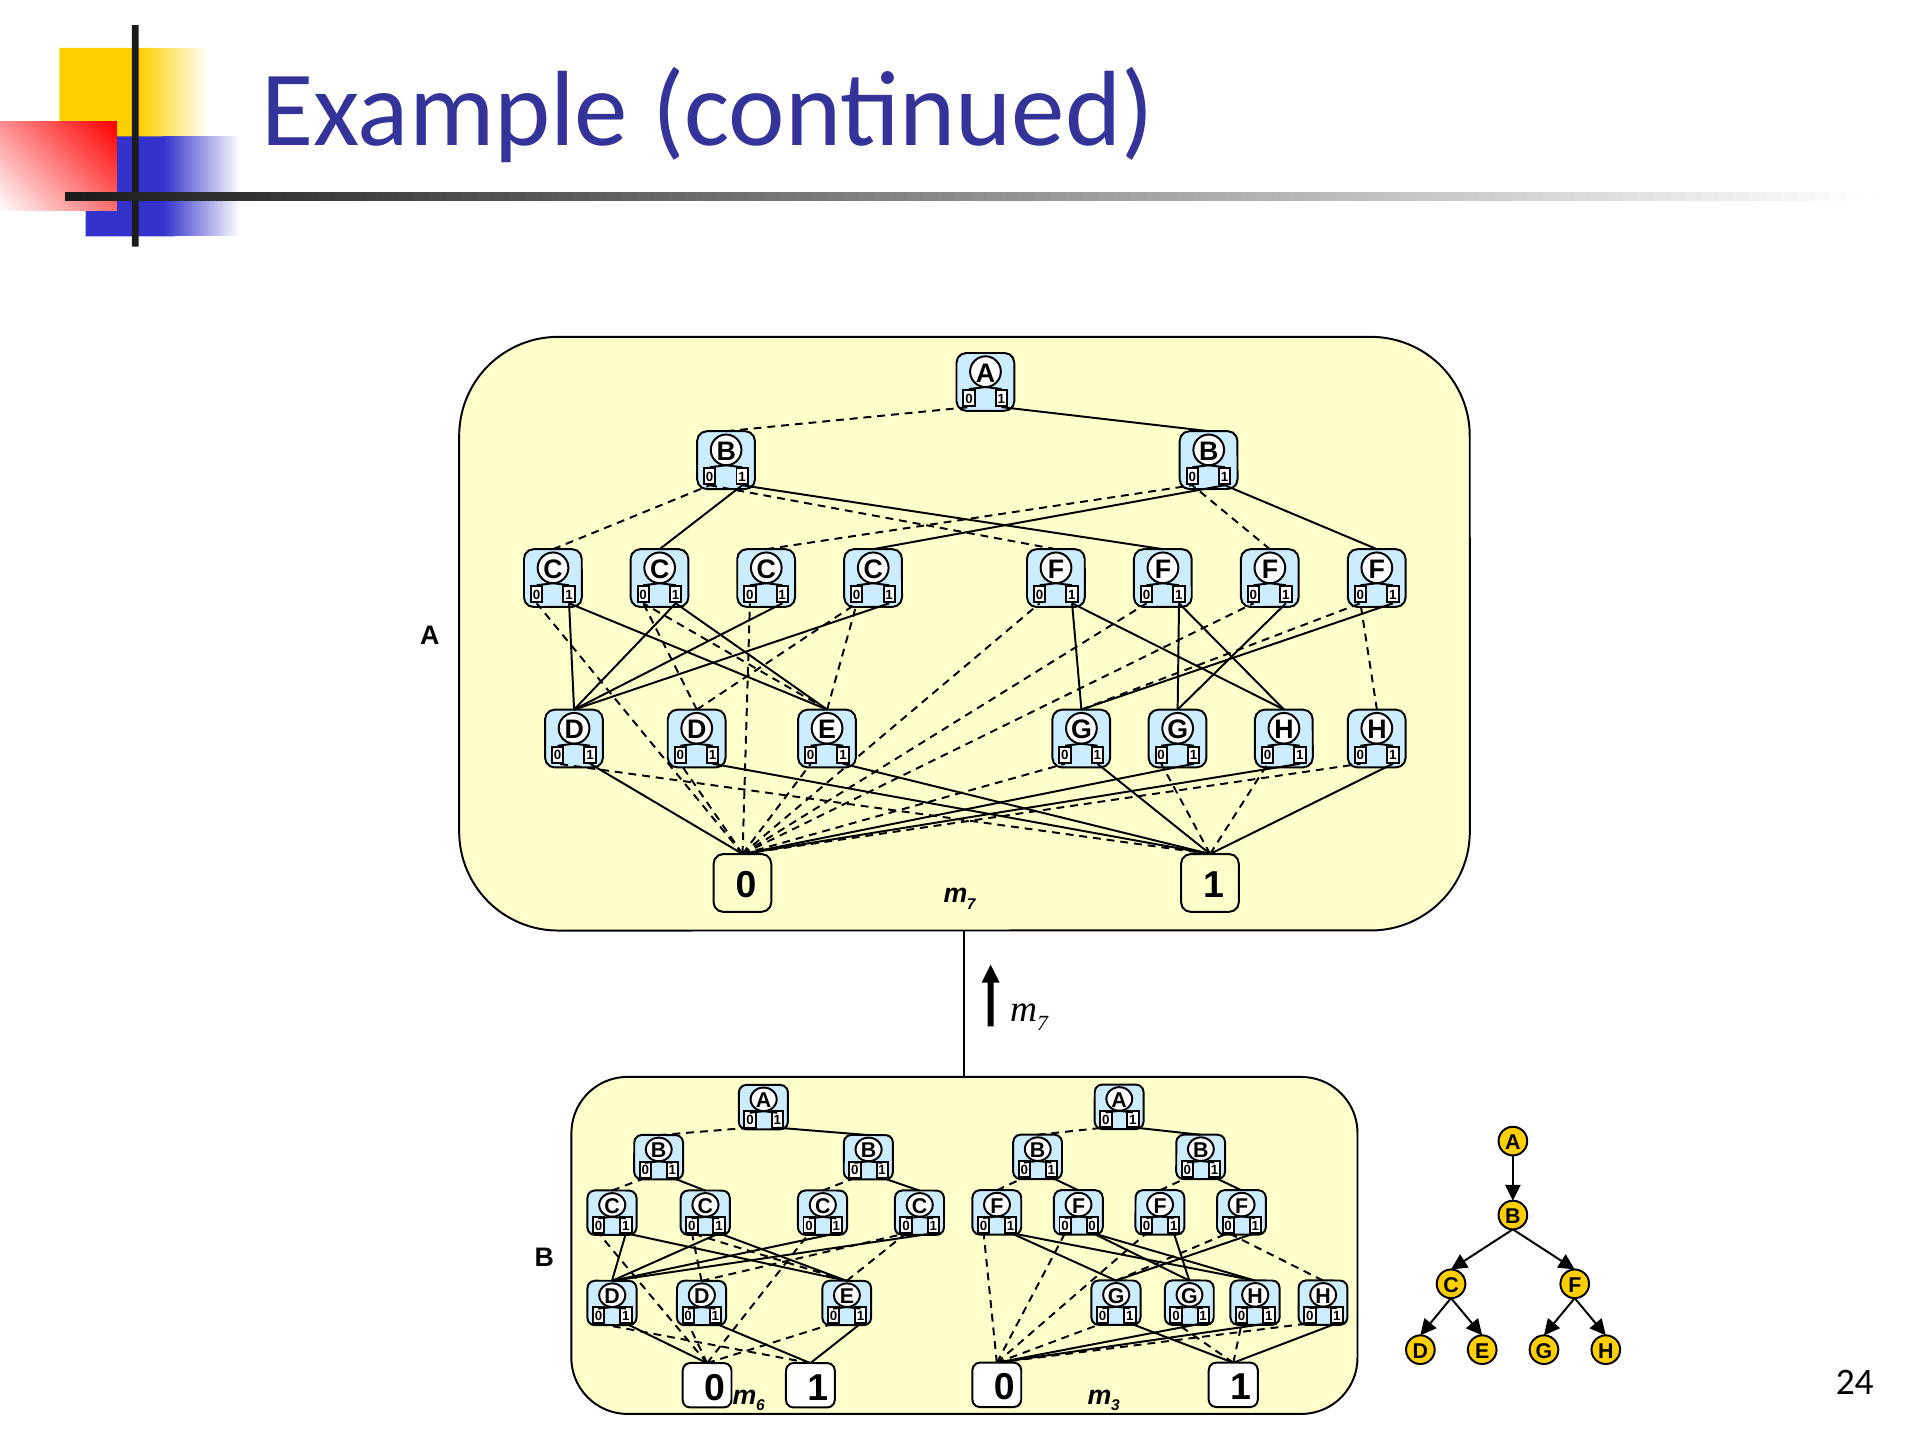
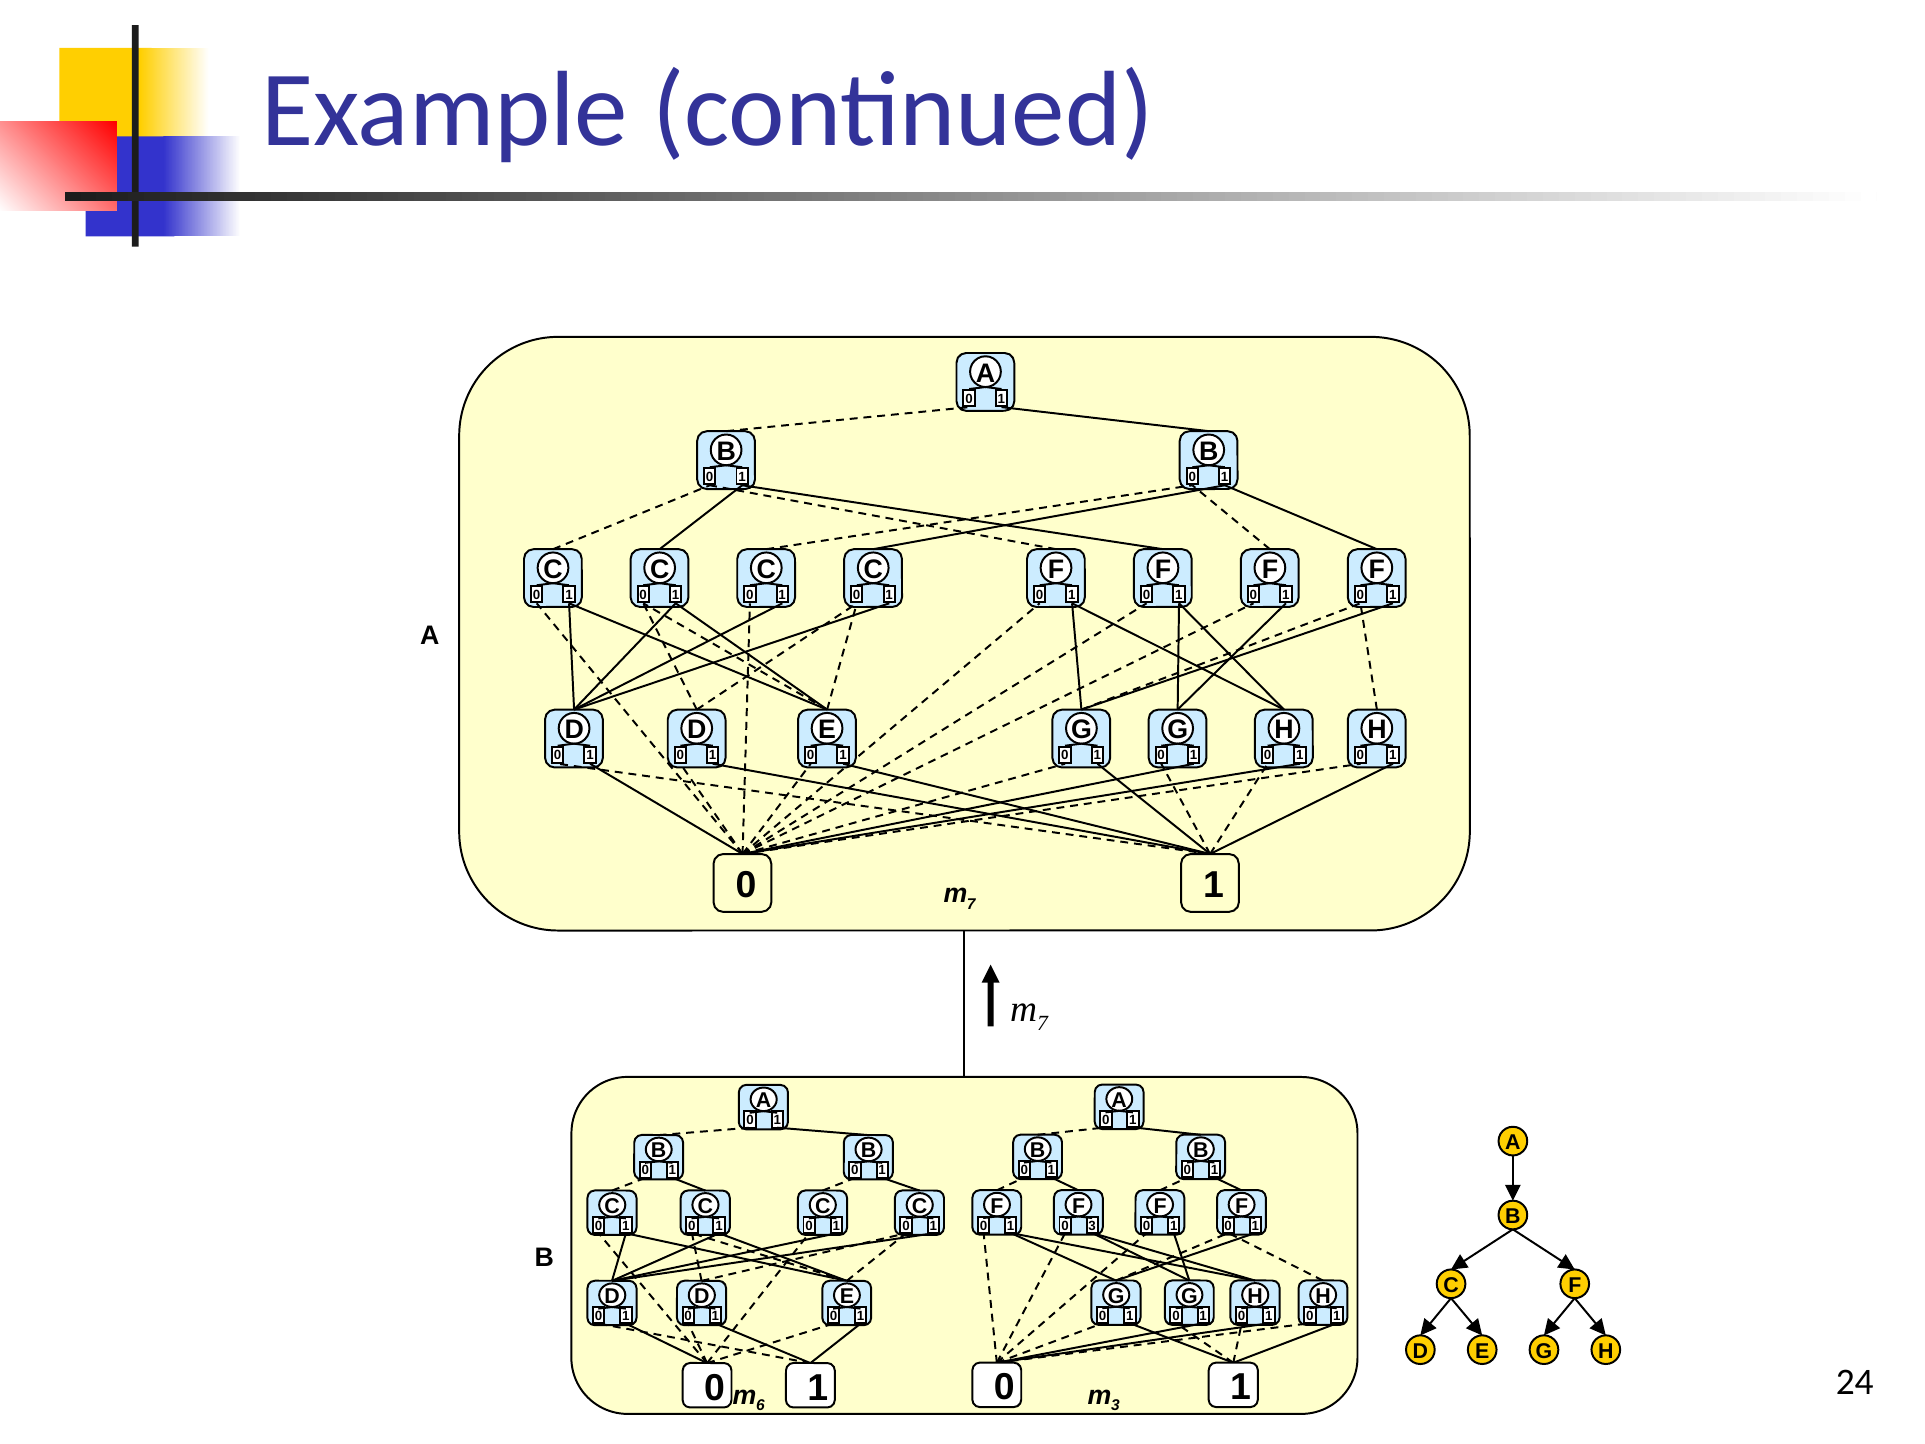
0 0: 0 -> 3 (1092, 1226)
